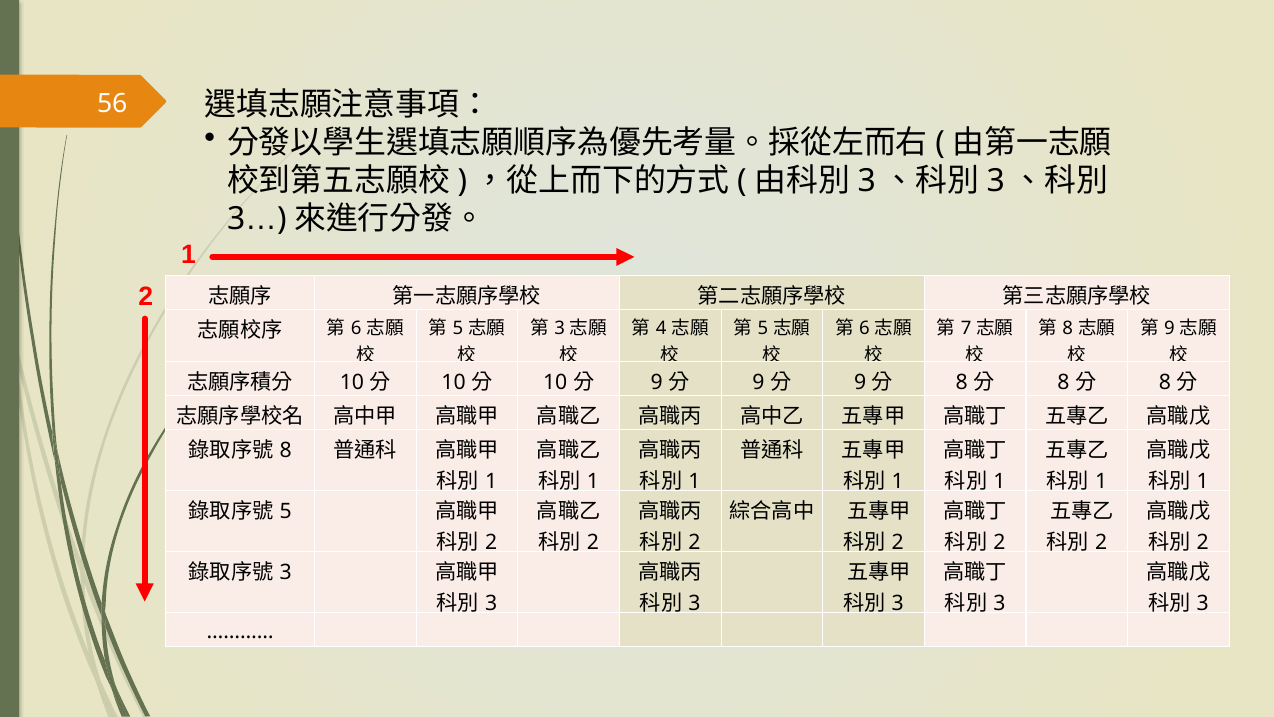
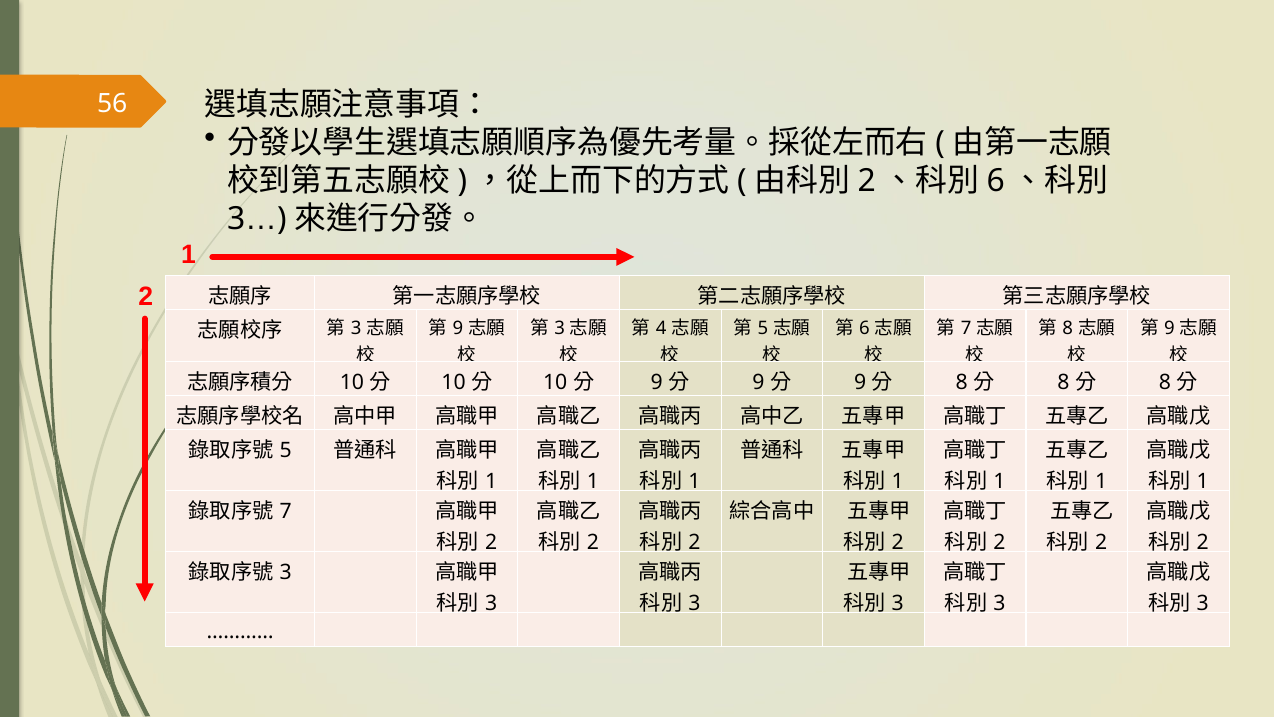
3: 3 -> 2 (867, 181)
3: 3 -> 6 (996, 181)
5: 5 -> 9 (458, 328)
6: 6 -> 3 (356, 328)
8: 8 -> 5 (286, 450)
5: 5 -> 7 (286, 511)
